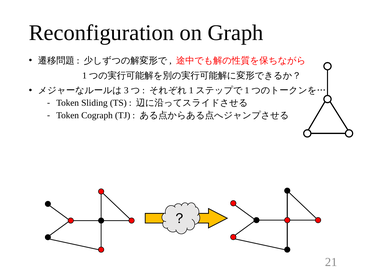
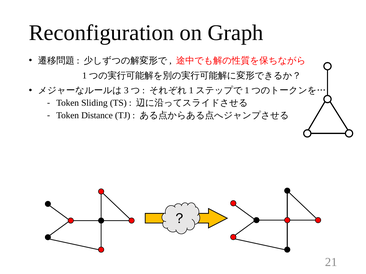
Cograph: Cograph -> Distance (97, 115)
